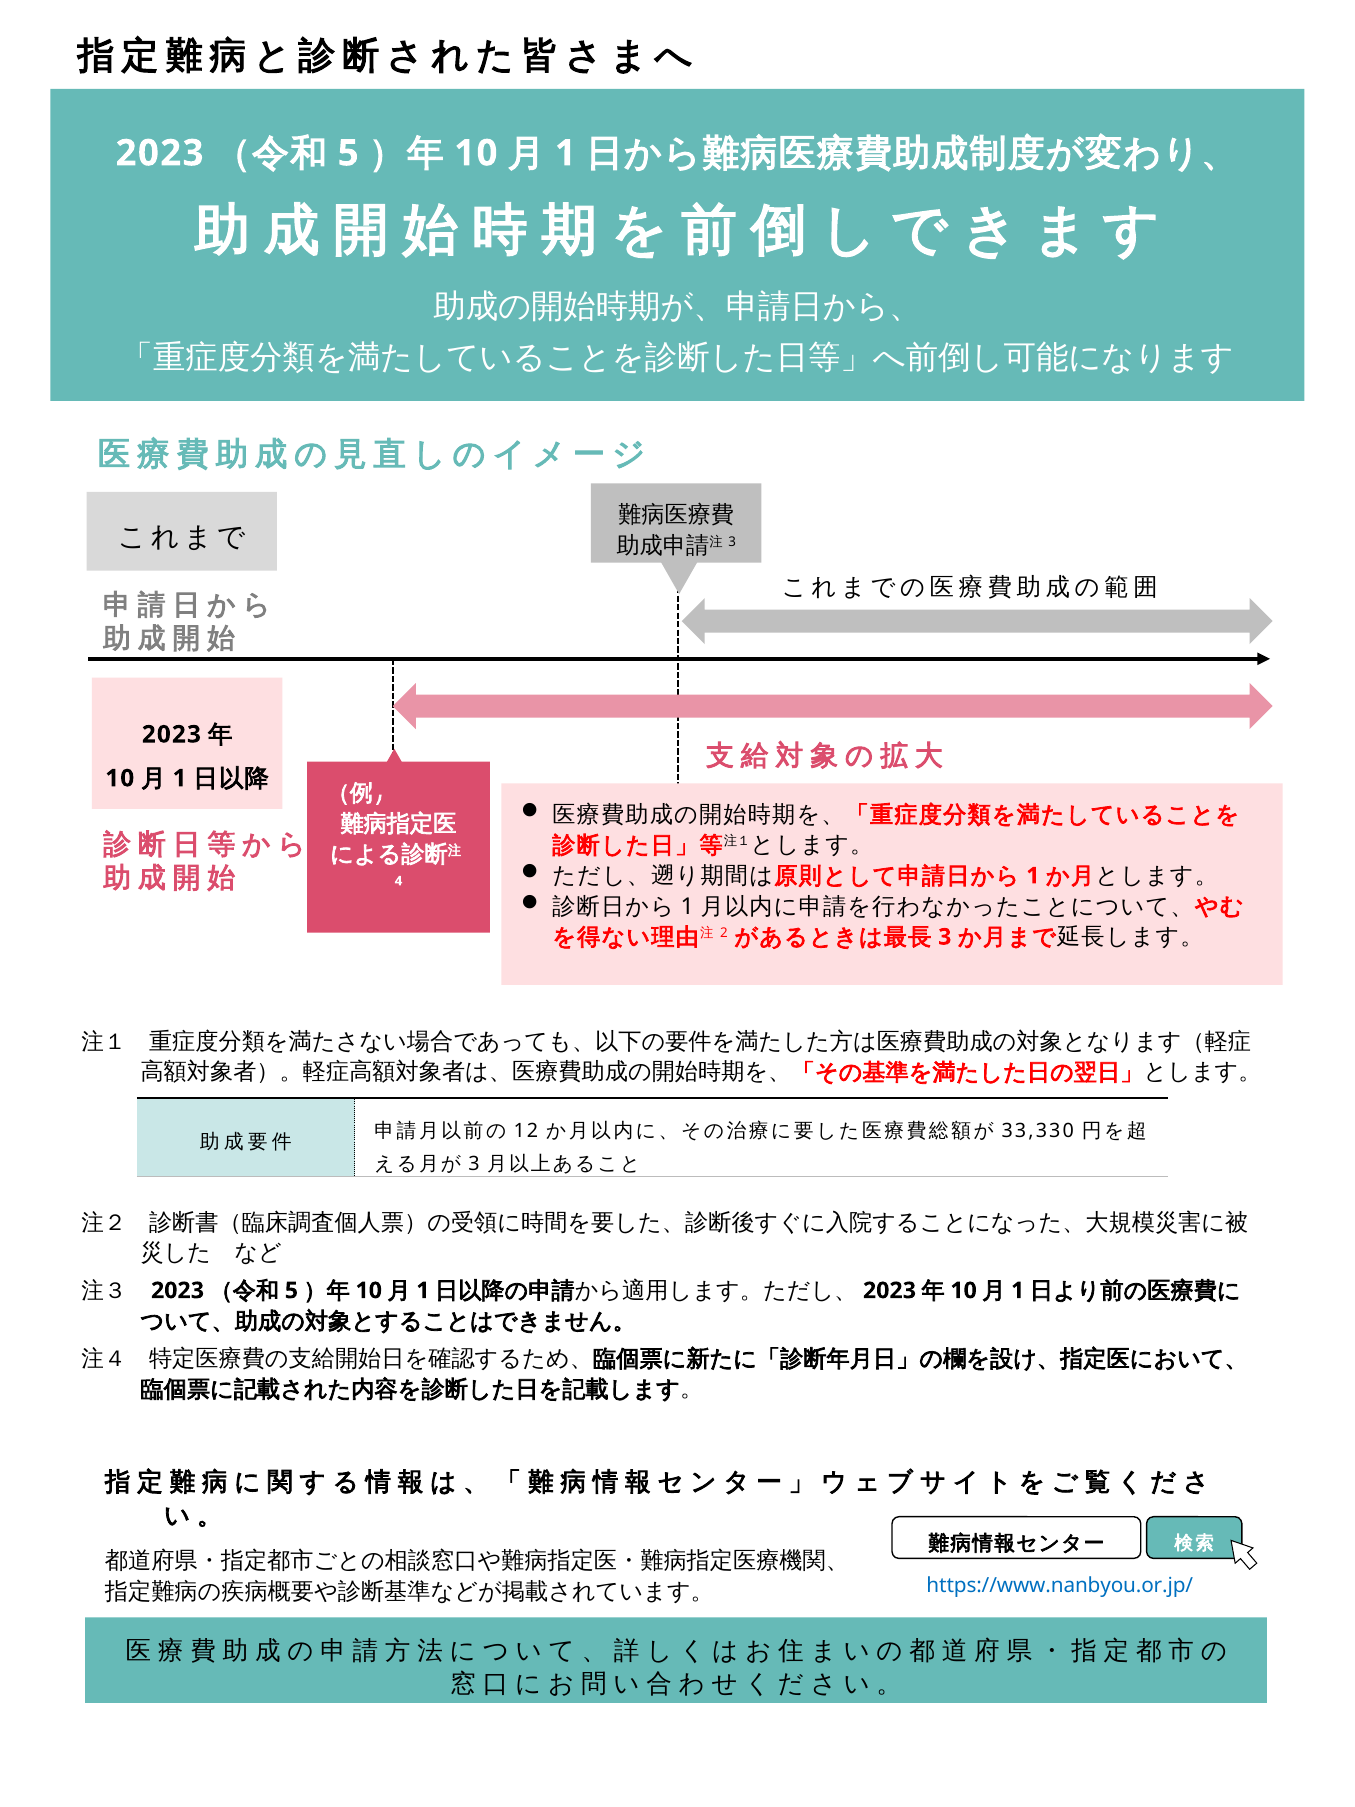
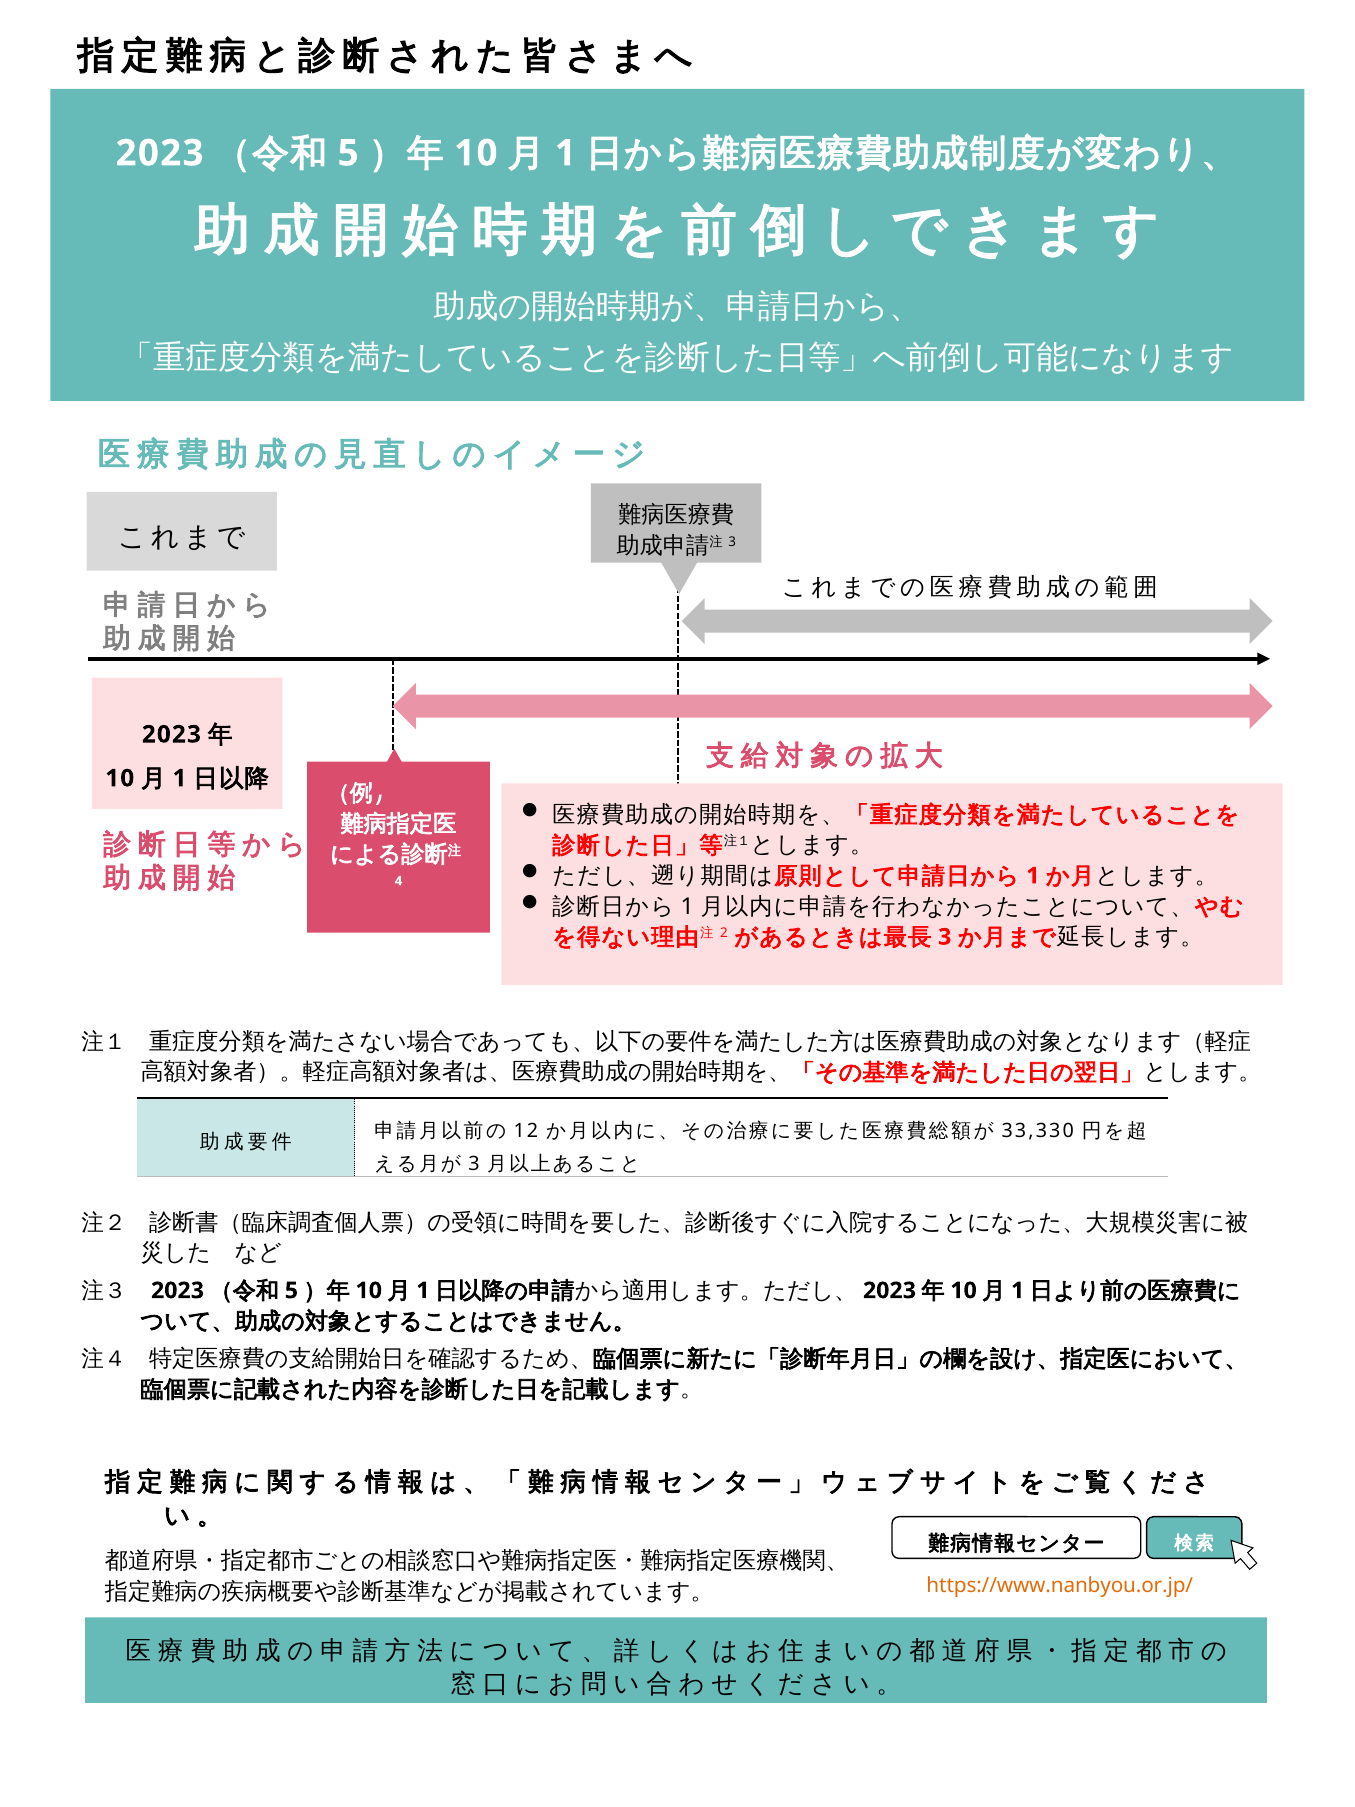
https://www.nanbyou.or.jp/ colour: blue -> orange (1060, 1585)
